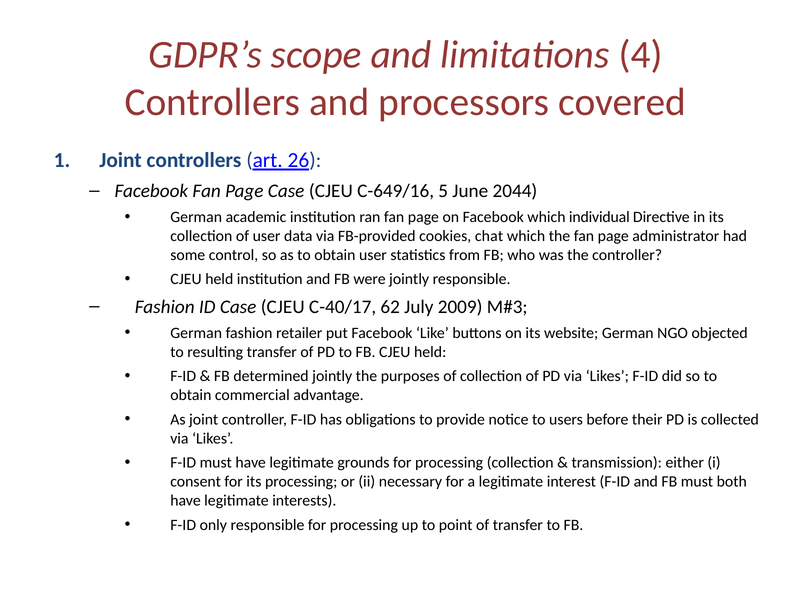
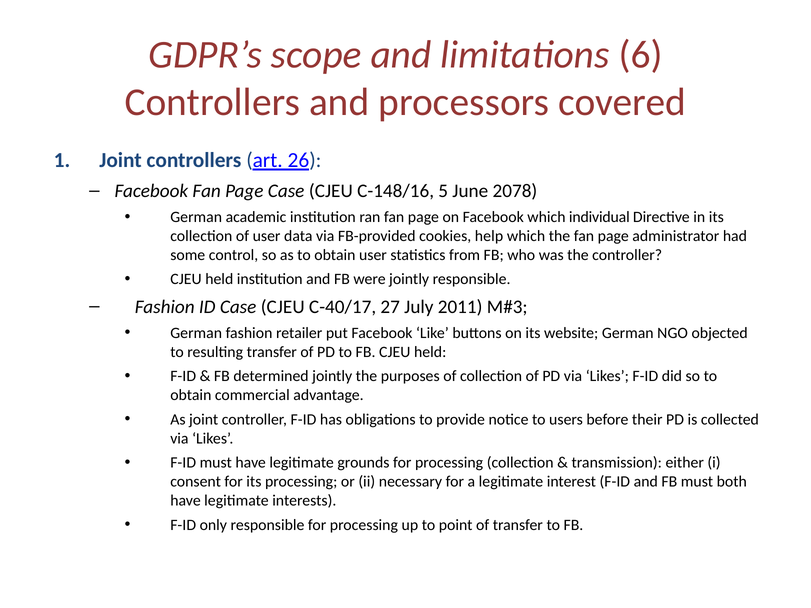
4: 4 -> 6 (641, 55)
C-649/16: C-649/16 -> C-148/16 (396, 191)
2044: 2044 -> 2078 (515, 191)
chat: chat -> help (489, 236)
62: 62 -> 27 (390, 307)
2009: 2009 -> 2011 (460, 307)
